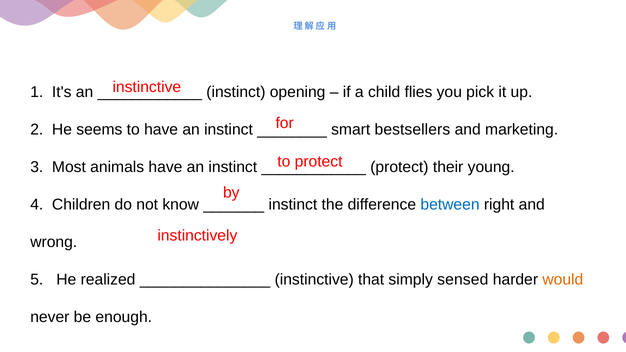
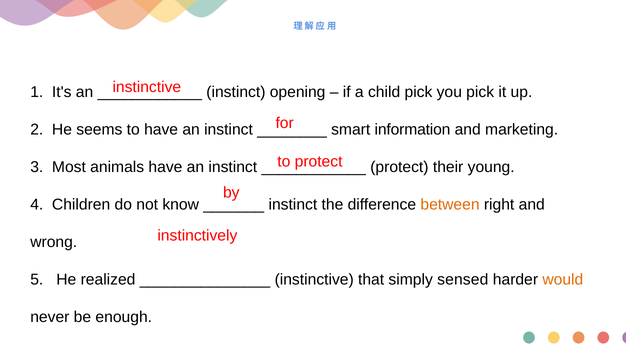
child flies: flies -> pick (418, 92)
bestsellers: bestsellers -> information (413, 130)
between colour: blue -> orange (450, 205)
